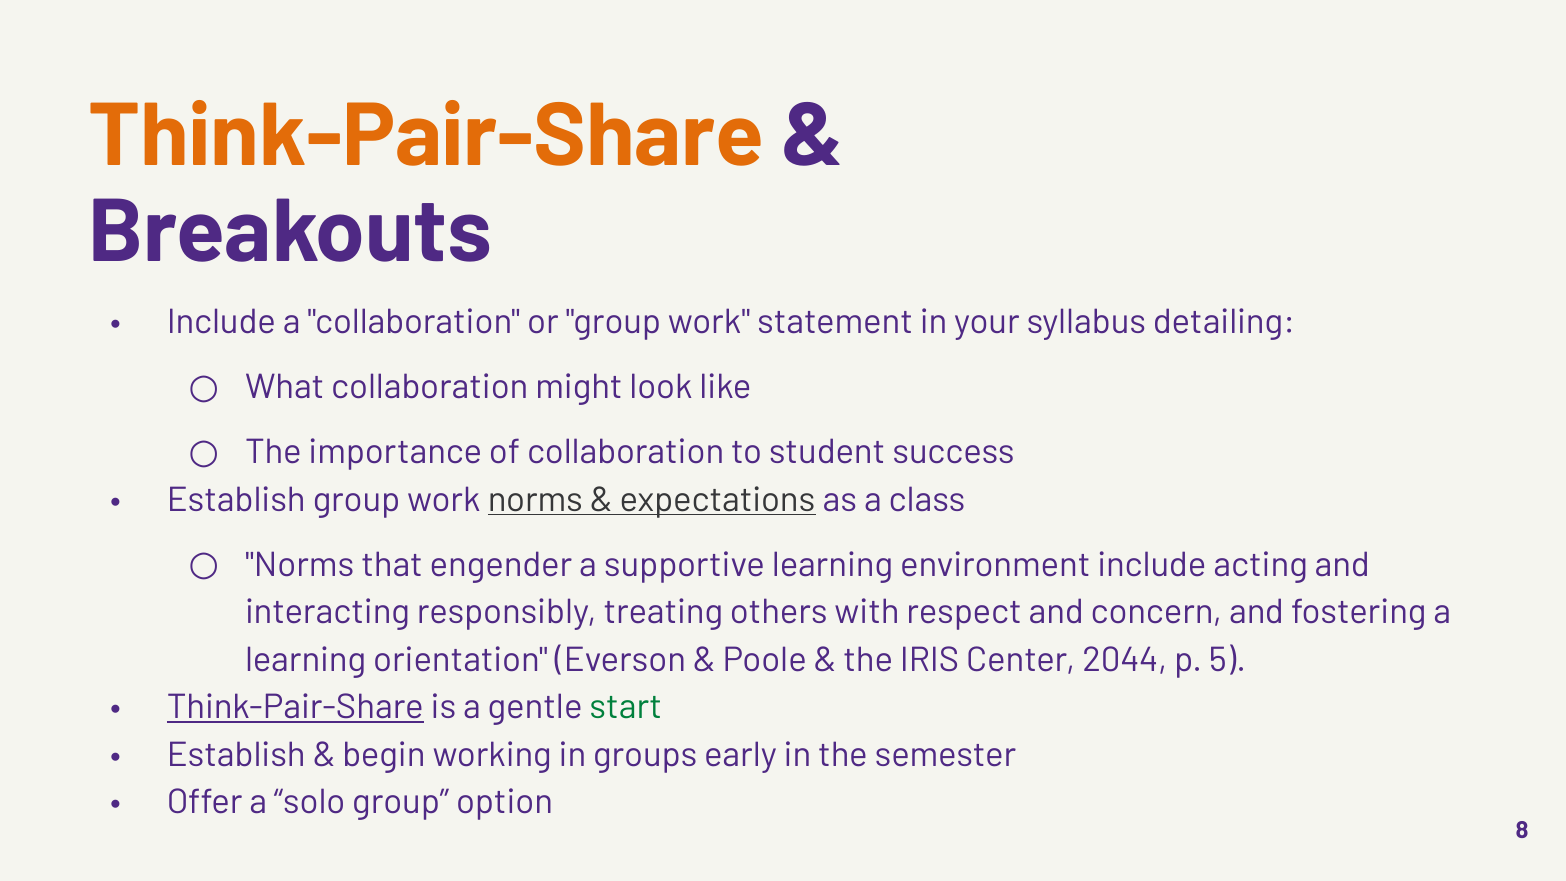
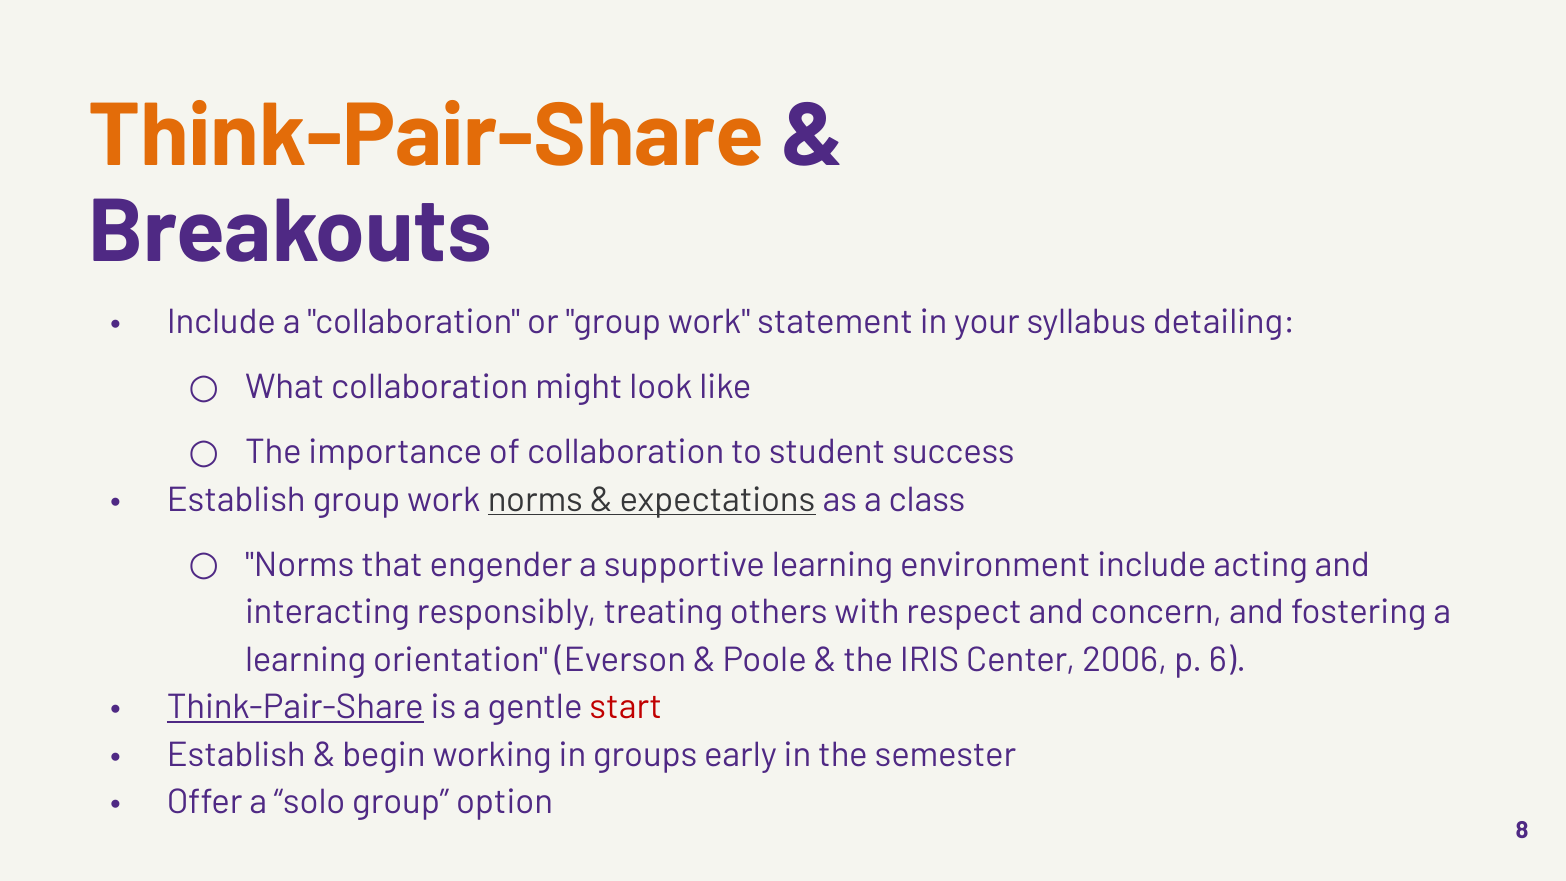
2044: 2044 -> 2006 (1125, 660)
5: 5 -> 6 (1227, 660)
start colour: green -> red (626, 707)
